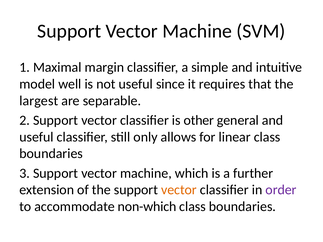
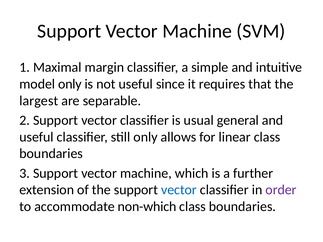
model well: well -> only (70, 84)
other: other -> usual (199, 120)
vector colour: orange -> blue (179, 190)
